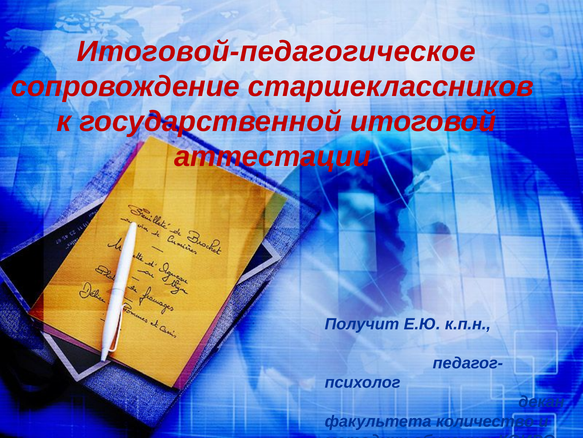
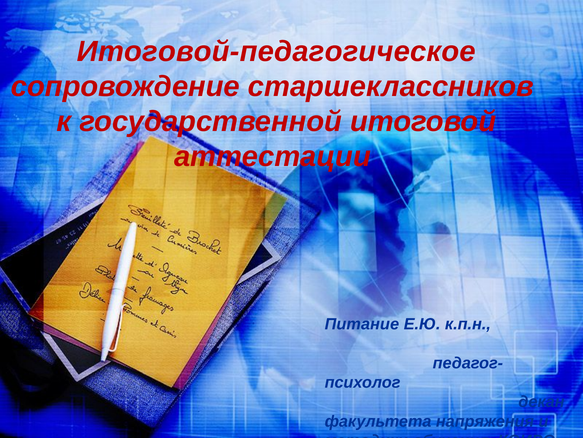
Получит: Получит -> Питание (362, 323)
количество: количество -> напряжения (485, 421)
